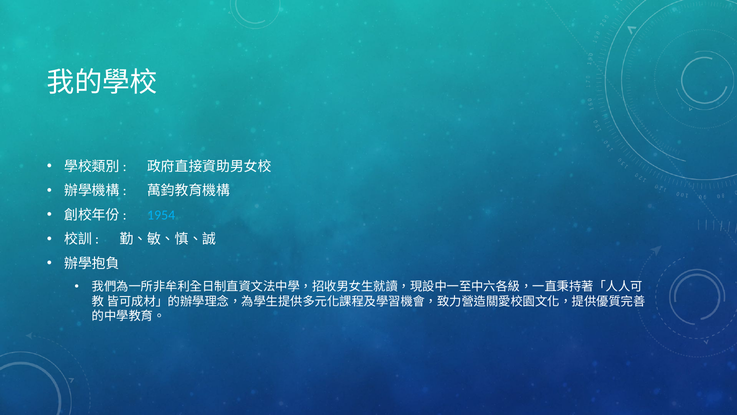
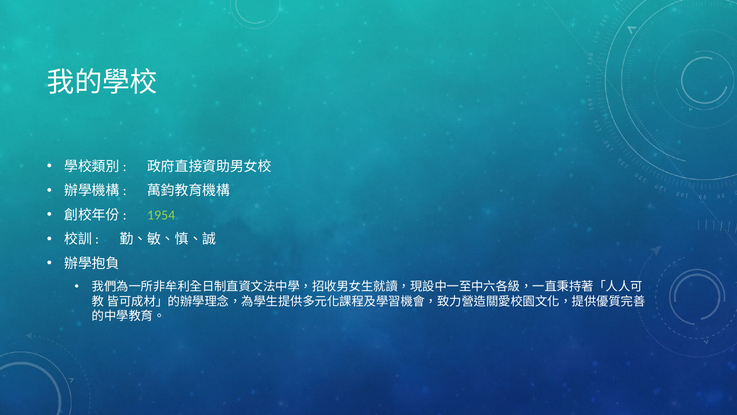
1954 colour: light blue -> light green (161, 215)
